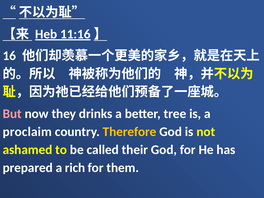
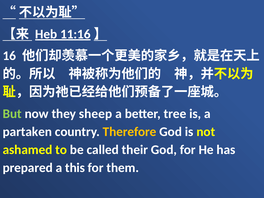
But colour: pink -> light green (12, 114)
drinks: drinks -> sheep (96, 114)
proclaim: proclaim -> partaken (27, 132)
rich: rich -> this (75, 168)
